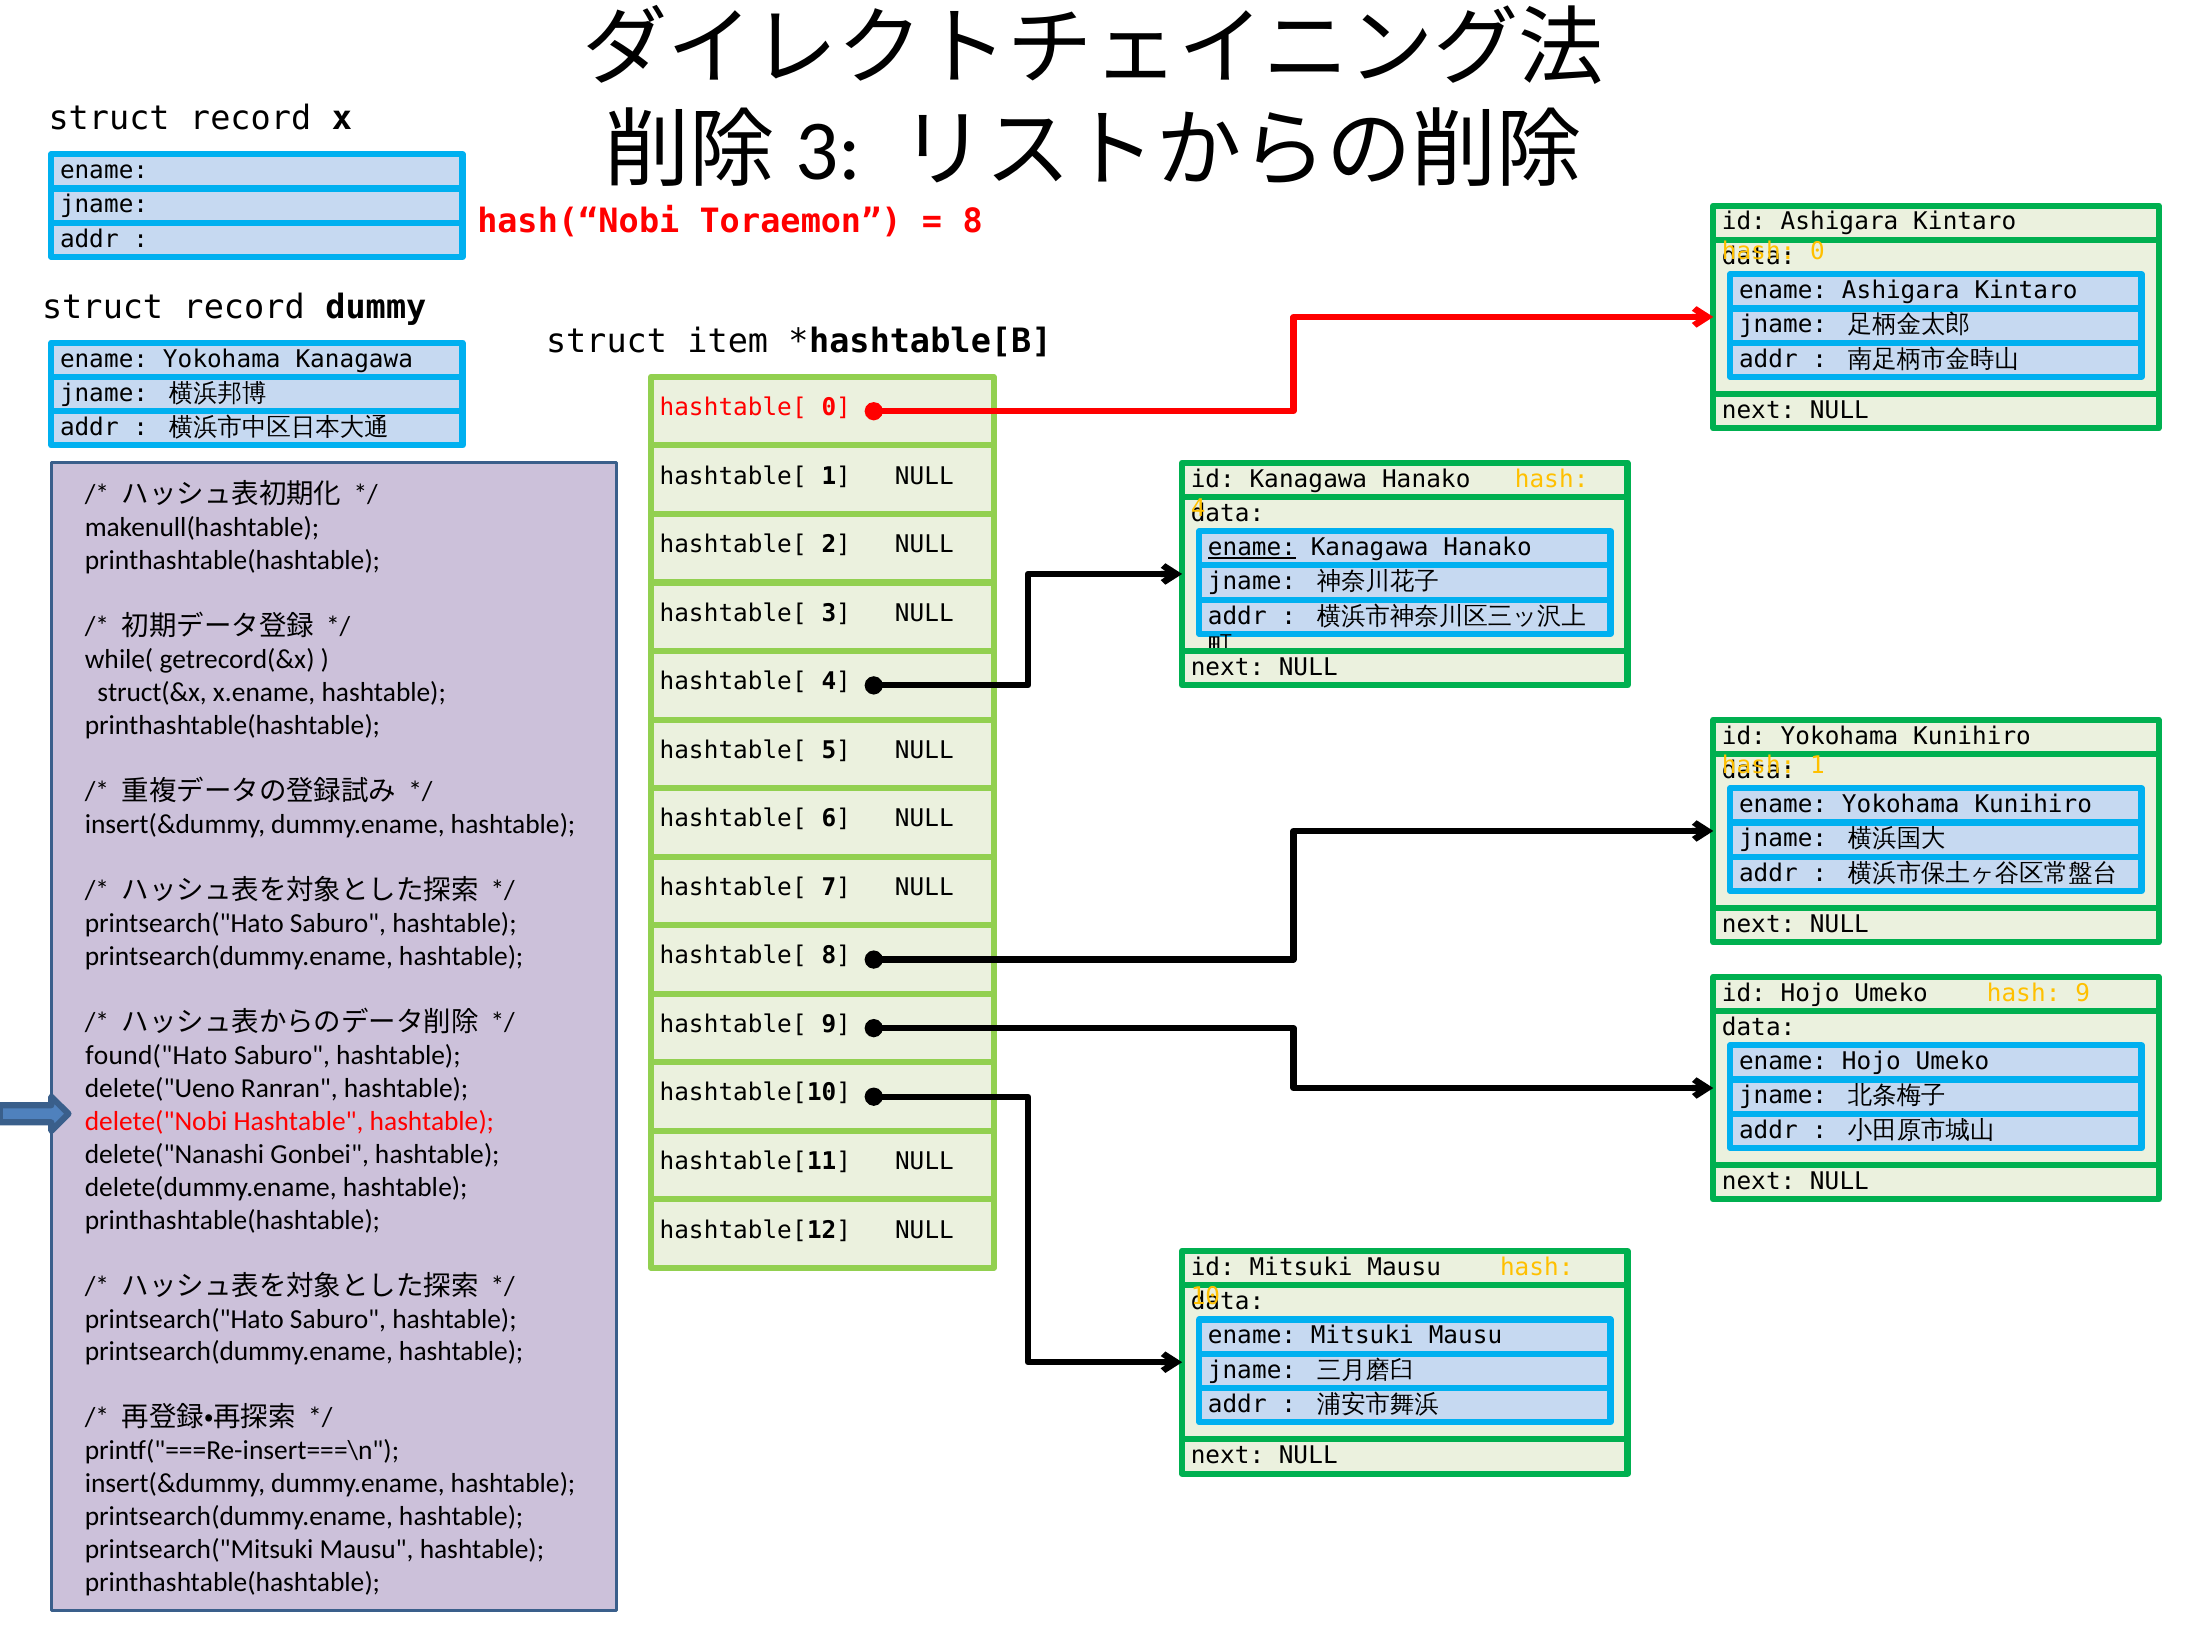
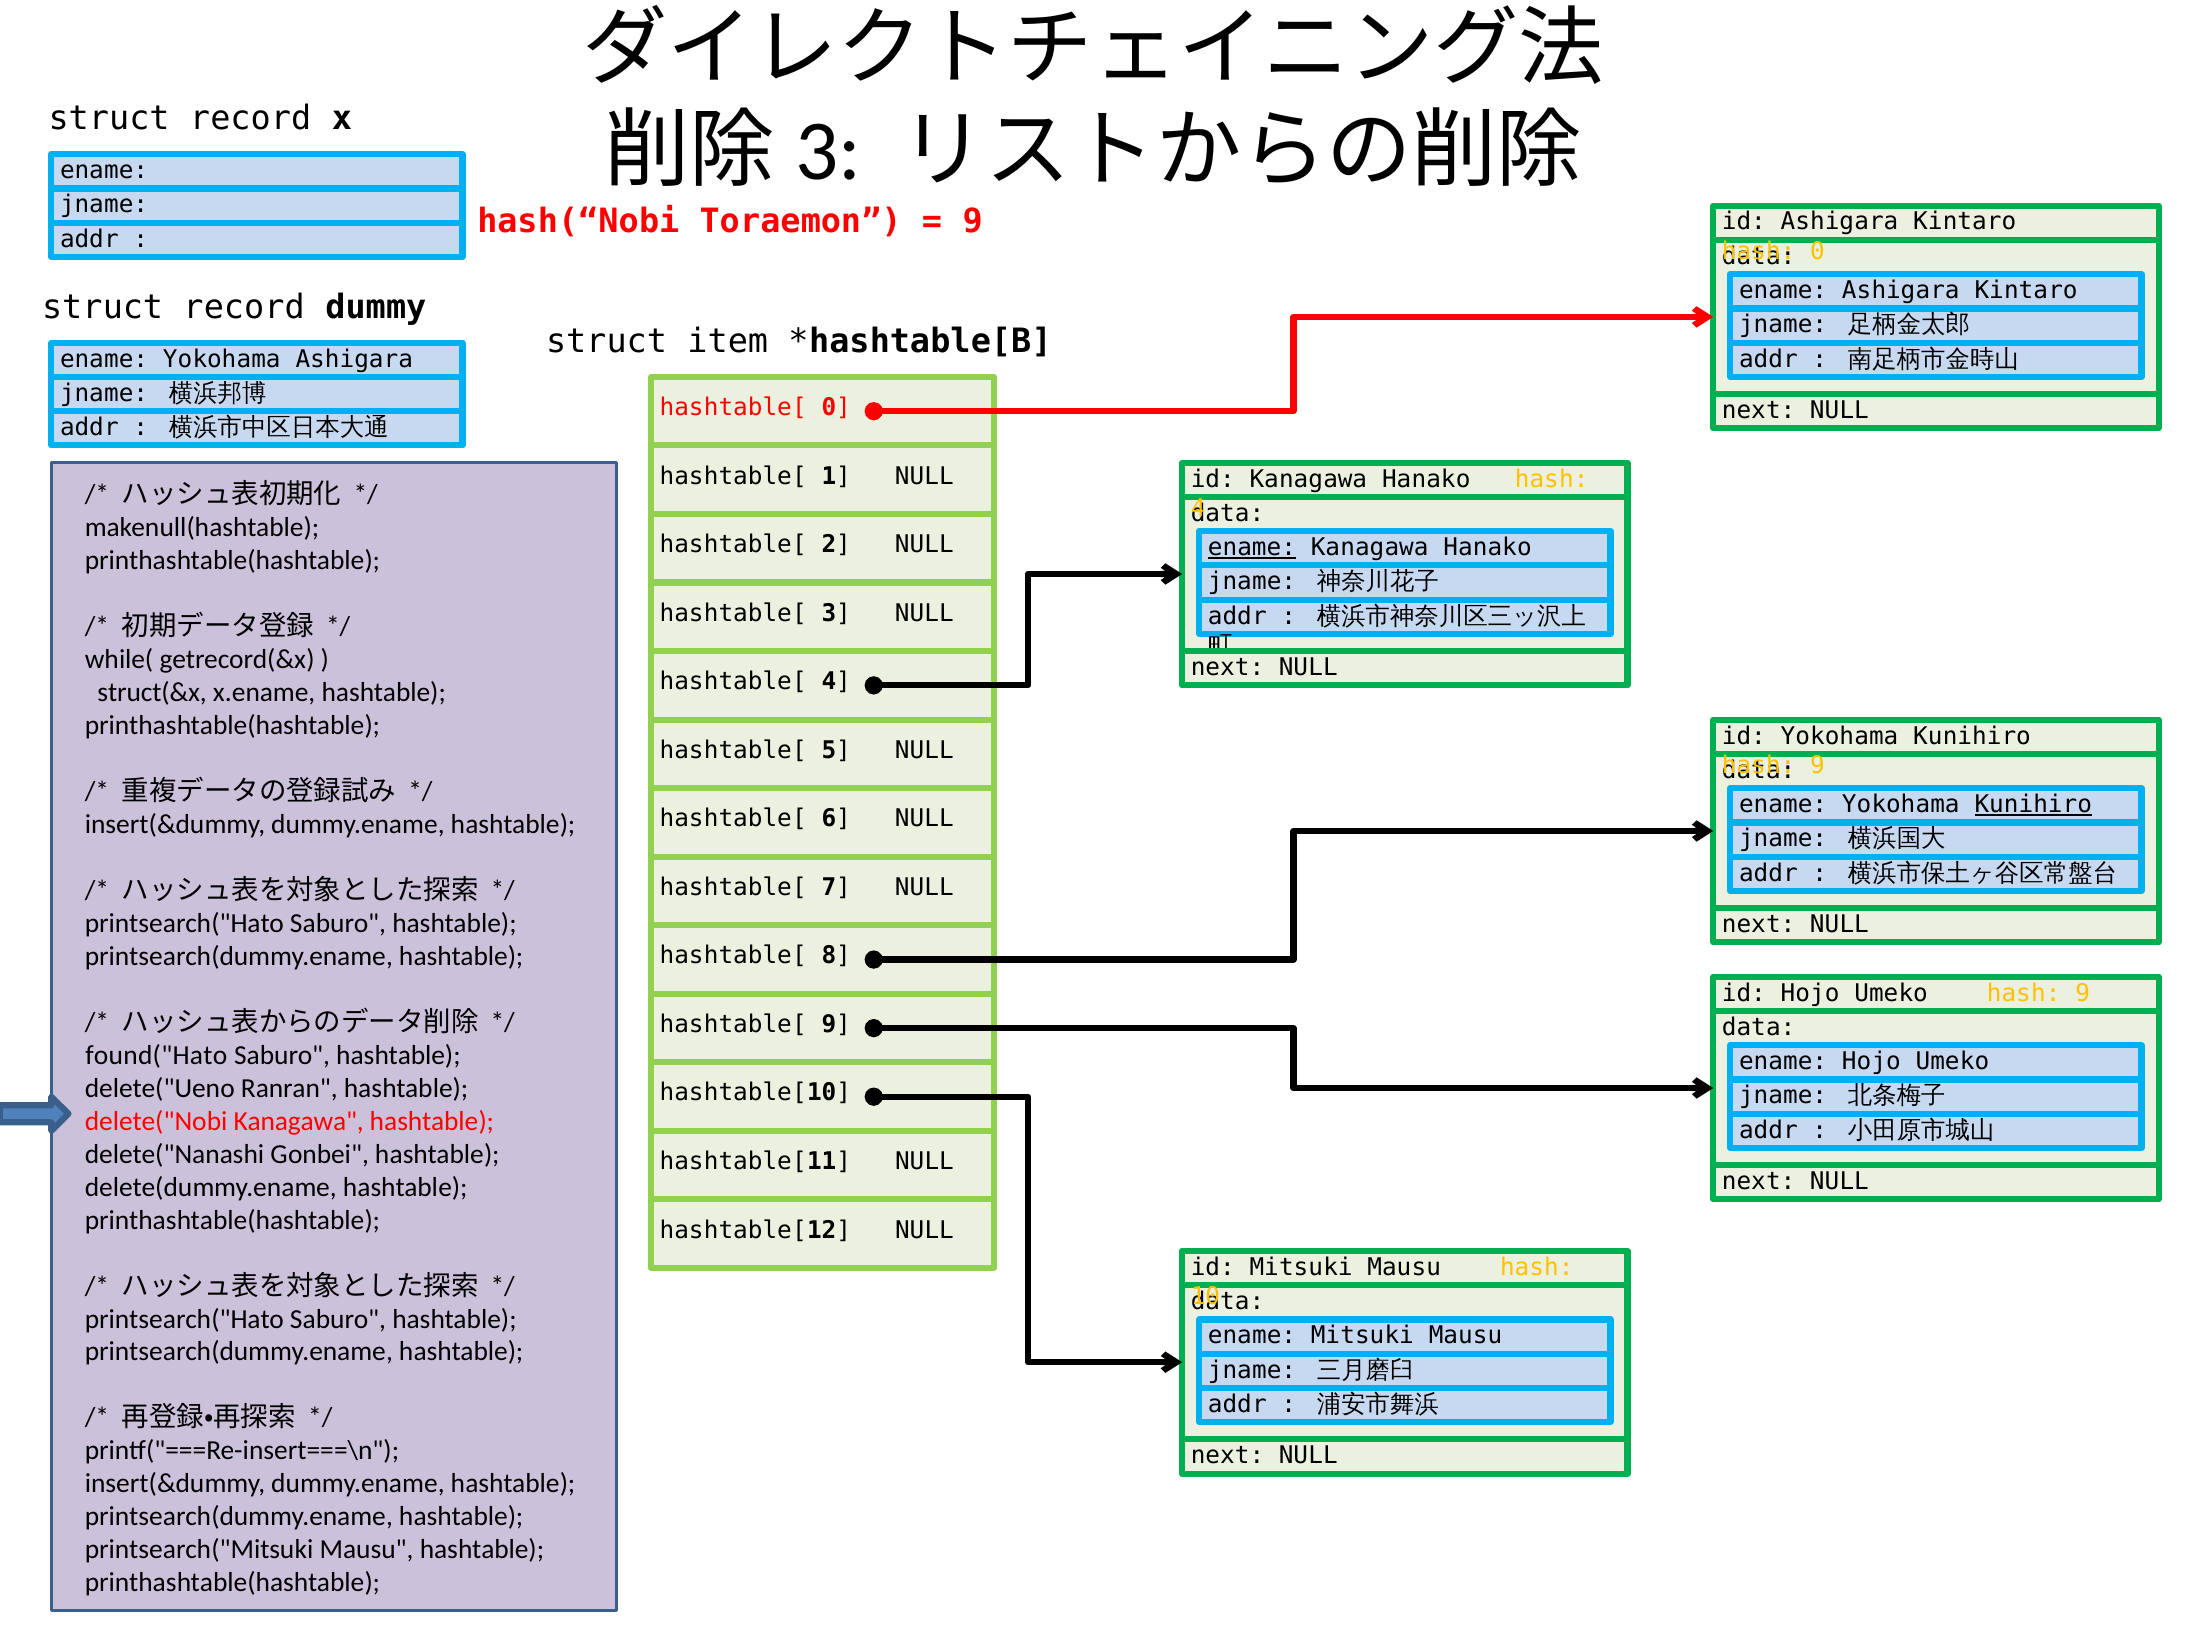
8: 8 -> 9 (973, 222)
Yokohama Kanagawa: Kanagawa -> Ashigara (354, 359)
1: 1 -> 9 (1818, 765)
Kunihiro underline: none -> present (2033, 804)
delete("Nobi Hashtable: Hashtable -> Kanagawa (299, 1121)
